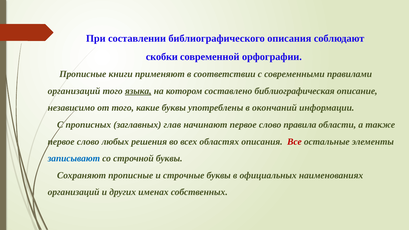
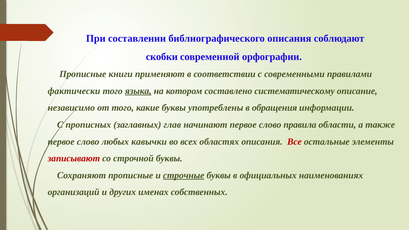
организаций: организаций -> фактически (74, 91)
библиографическая: библиографическая -> систематическому (295, 91)
окончаний: окончаний -> обращения (275, 108)
решения: решения -> кавычки (149, 142)
записывают colour: blue -> red (74, 158)
строчные underline: none -> present (184, 175)
